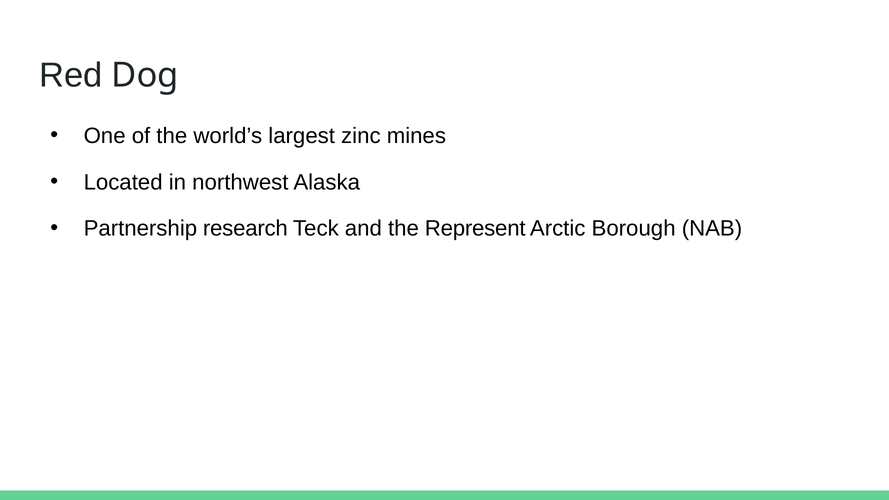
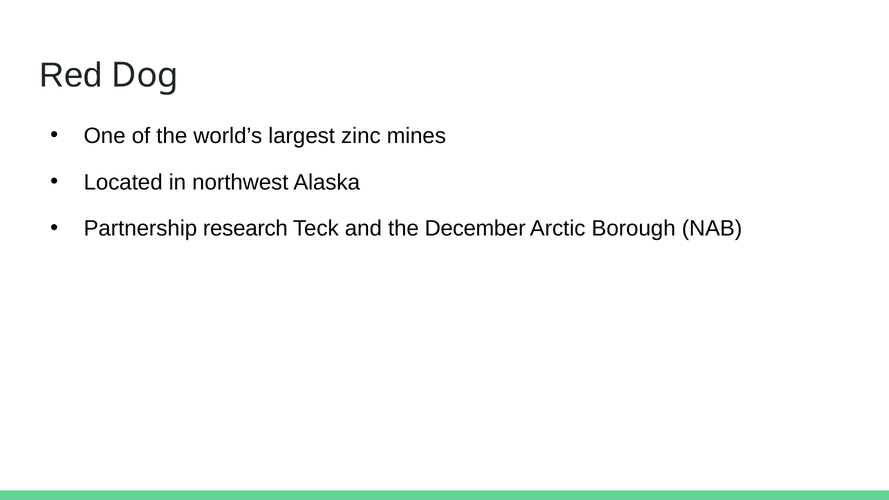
Represent: Represent -> December (475, 229)
